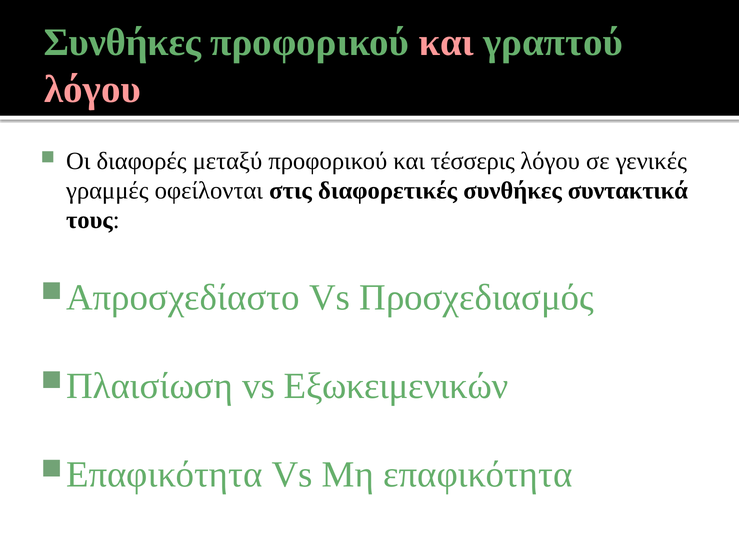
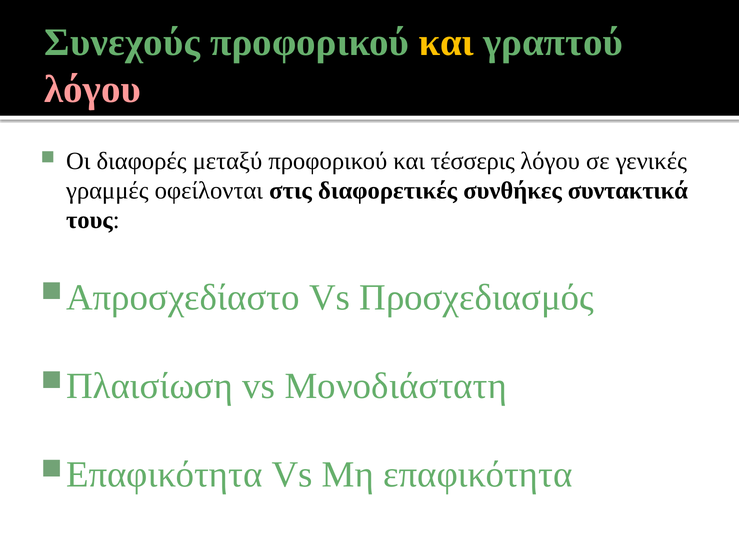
Συνθήκες: Συνθήκες -> Συνεχούς (122, 42)
και colour: pink -> yellow (446, 42)
Εξωκειμενικών: Εξωκειμενικών -> Μονοδιάστατη (396, 386)
